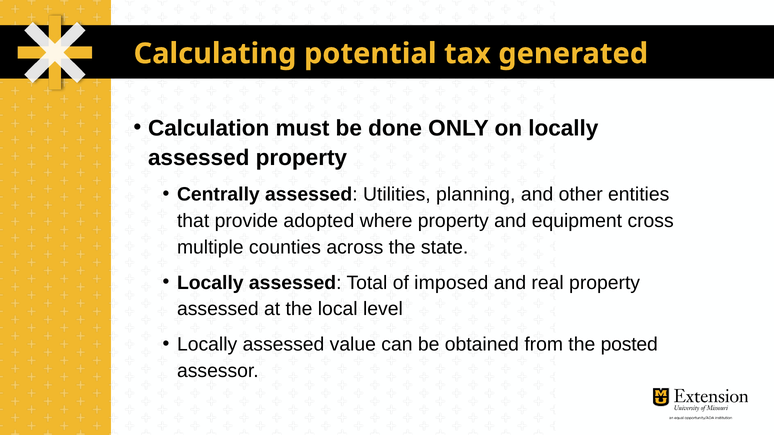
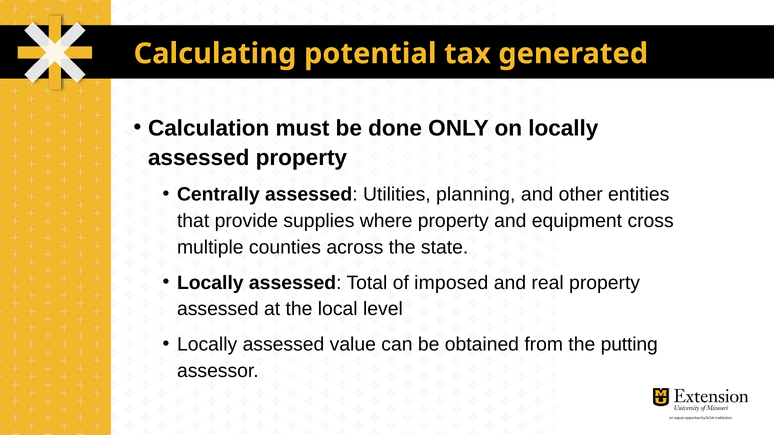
adopted: adopted -> supplies (319, 221)
posted: posted -> putting (629, 345)
